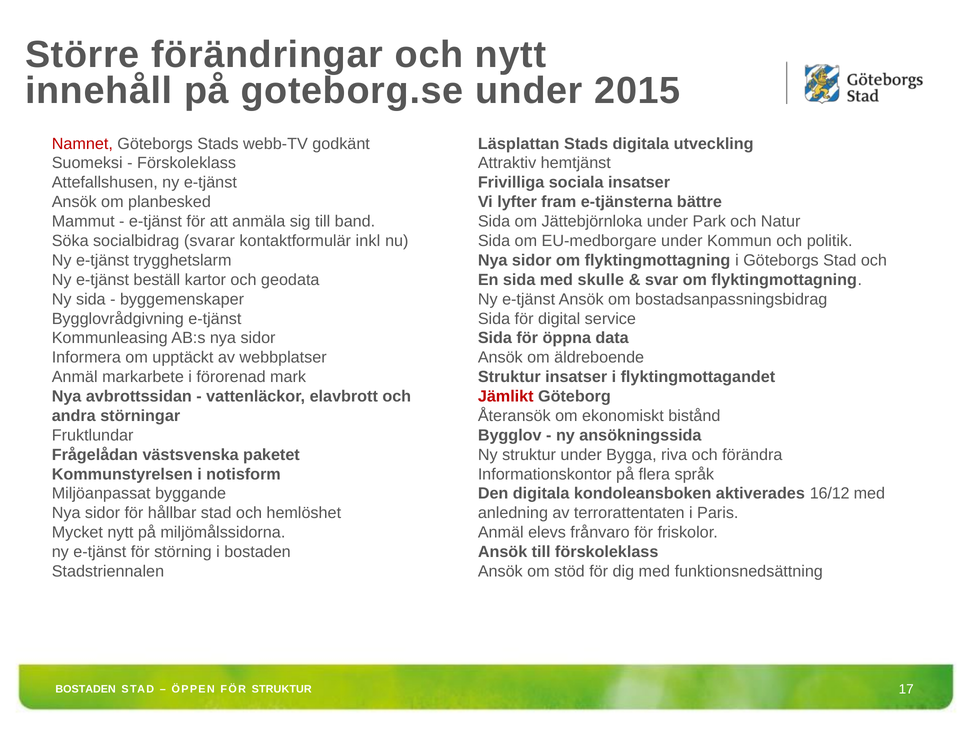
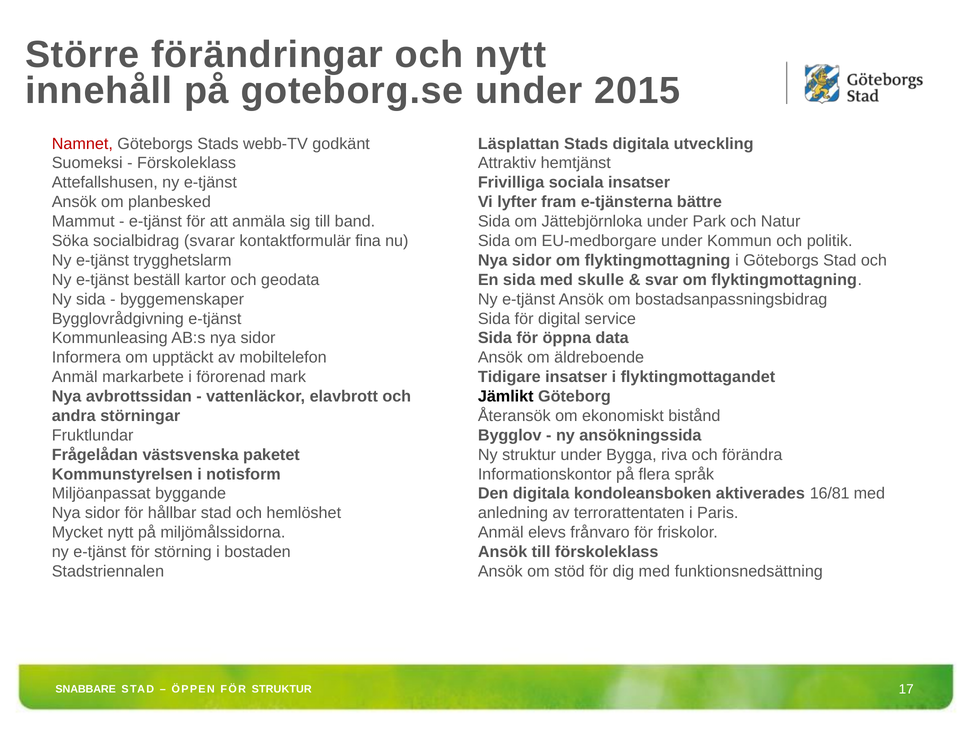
inkl: inkl -> fina (368, 241)
webbplatser: webbplatser -> mobiltelefon (283, 358)
Struktur: Struktur -> Tidigare (509, 377)
Jämlikt colour: red -> black (506, 396)
16/12: 16/12 -> 16/81 (830, 494)
BOSTADEN: BOSTADEN -> SNABBARE (86, 689)
